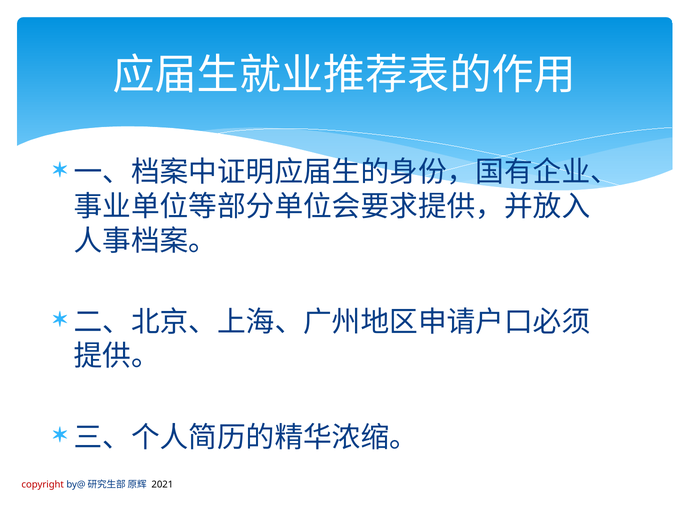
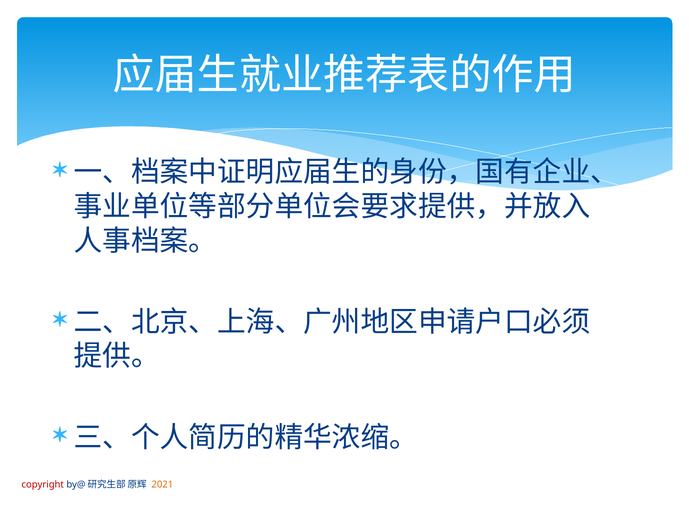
2021 colour: black -> orange (162, 485)
